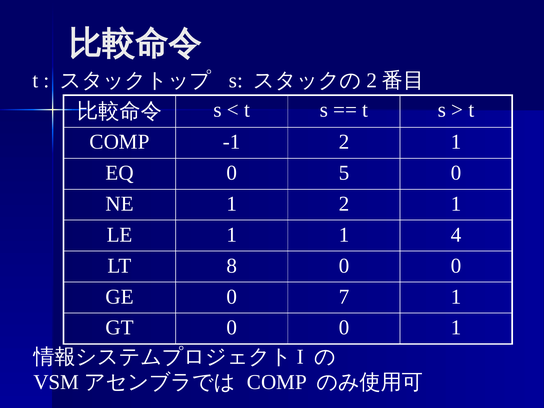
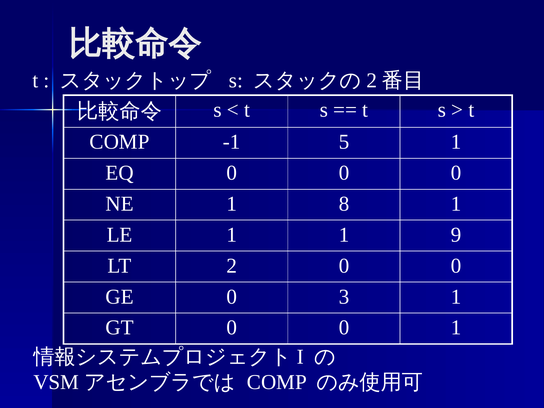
-1 2: 2 -> 5 (344, 142)
EQ 0 5: 5 -> 0 (344, 173)
1 2: 2 -> 8 (344, 204)
4: 4 -> 9 (456, 235)
LT 8: 8 -> 2 (232, 266)
7: 7 -> 3 (344, 297)
